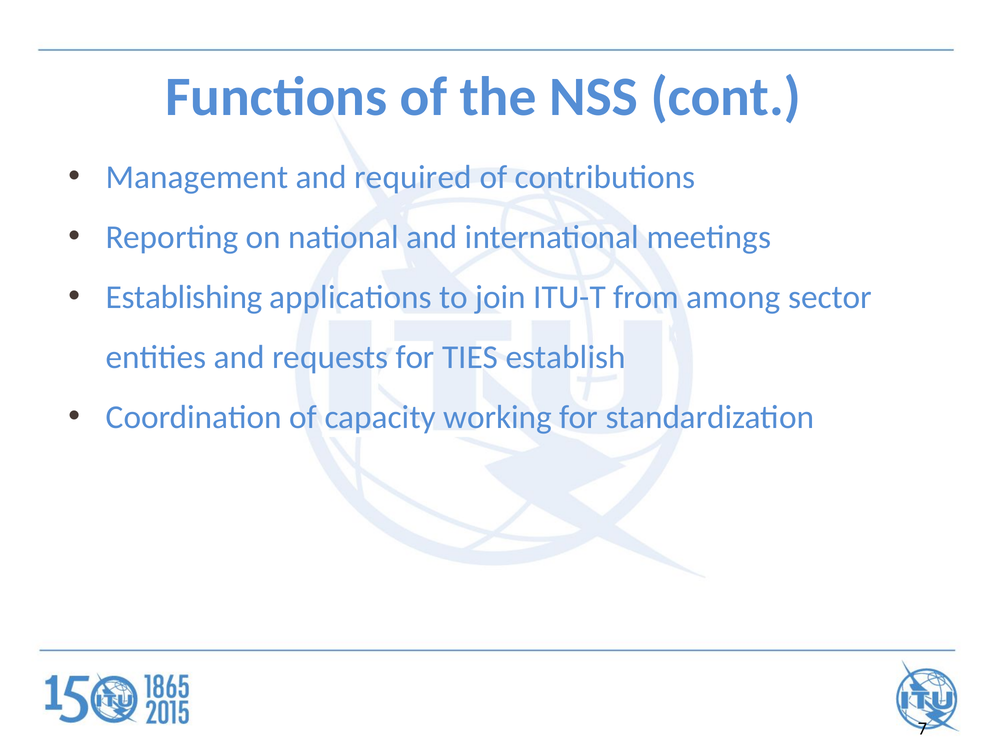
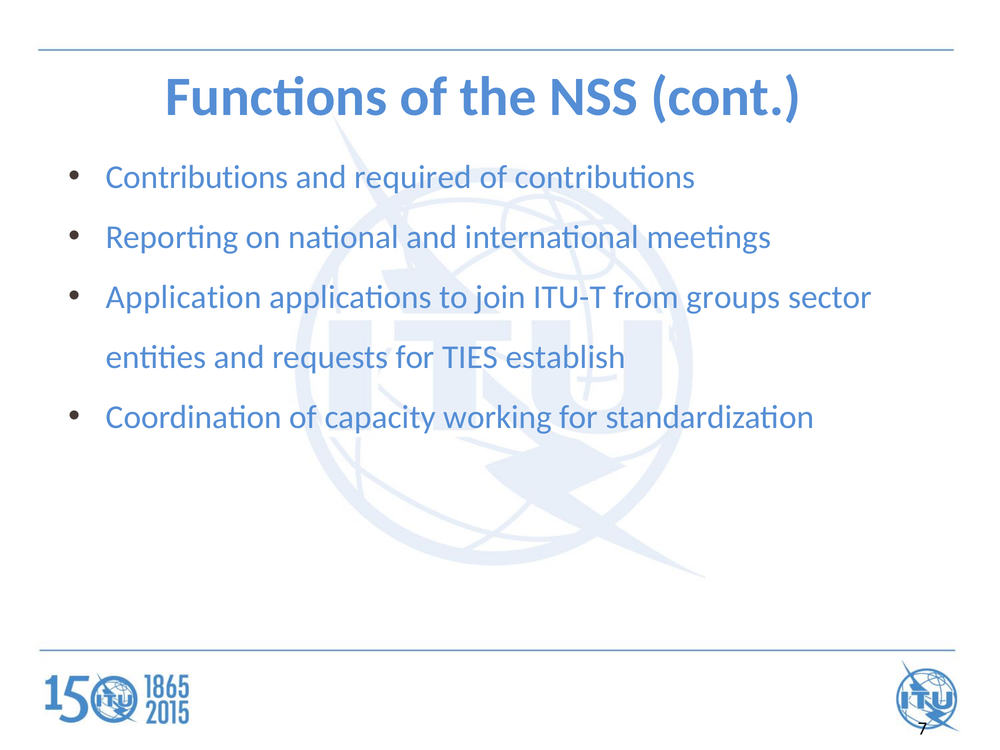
Management: Management -> Contributions (197, 177)
Establishing: Establishing -> Application (184, 297)
among: among -> groups (733, 297)
